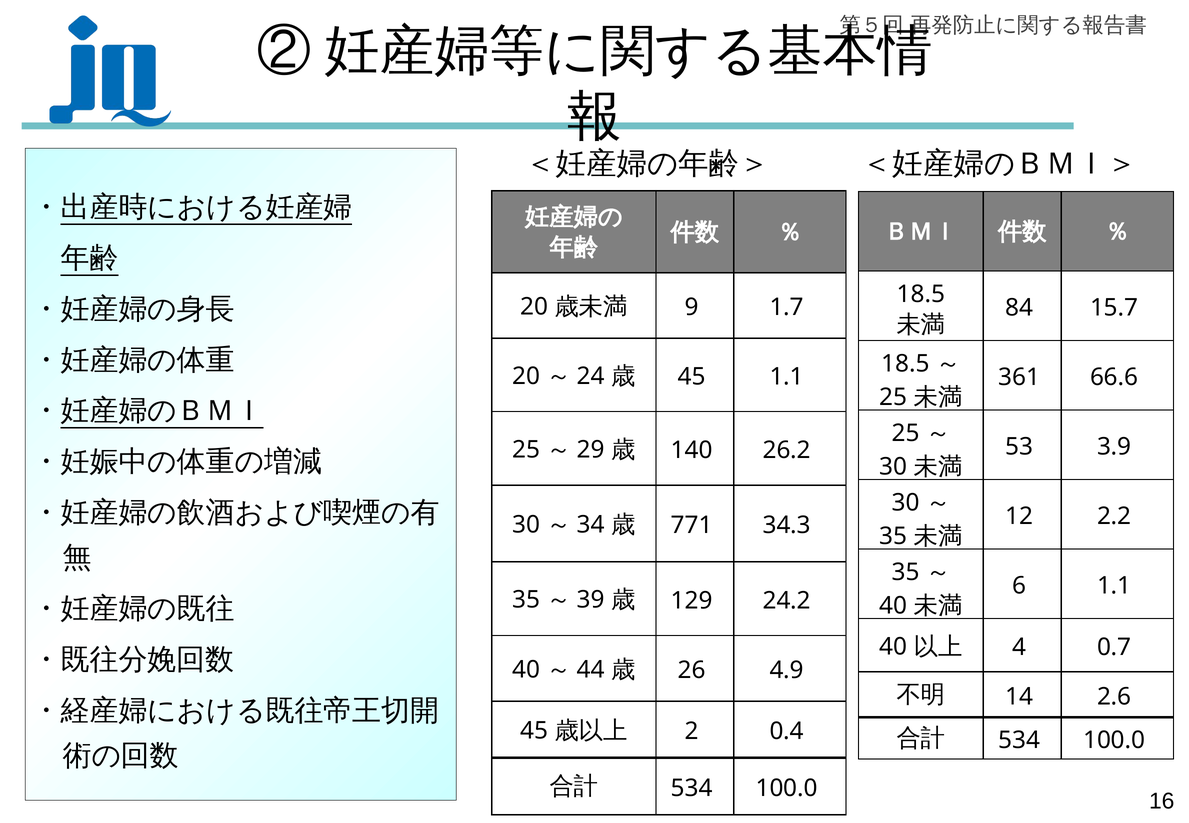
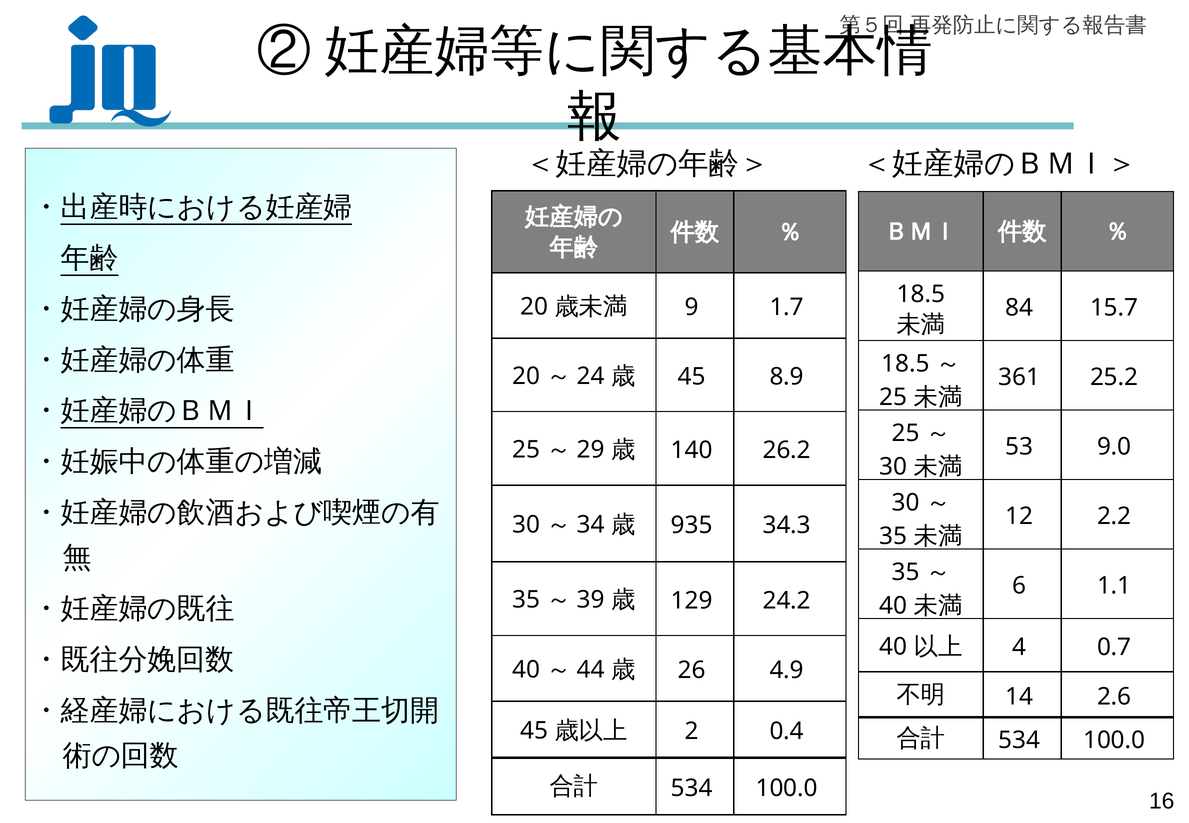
45 1.1: 1.1 -> 8.9 (787, 377)
66.6: 66.6 -> 25.2 (1114, 377)
3.9: 3.9 -> 9.0 (1114, 447)
771: 771 -> 935 (692, 526)
